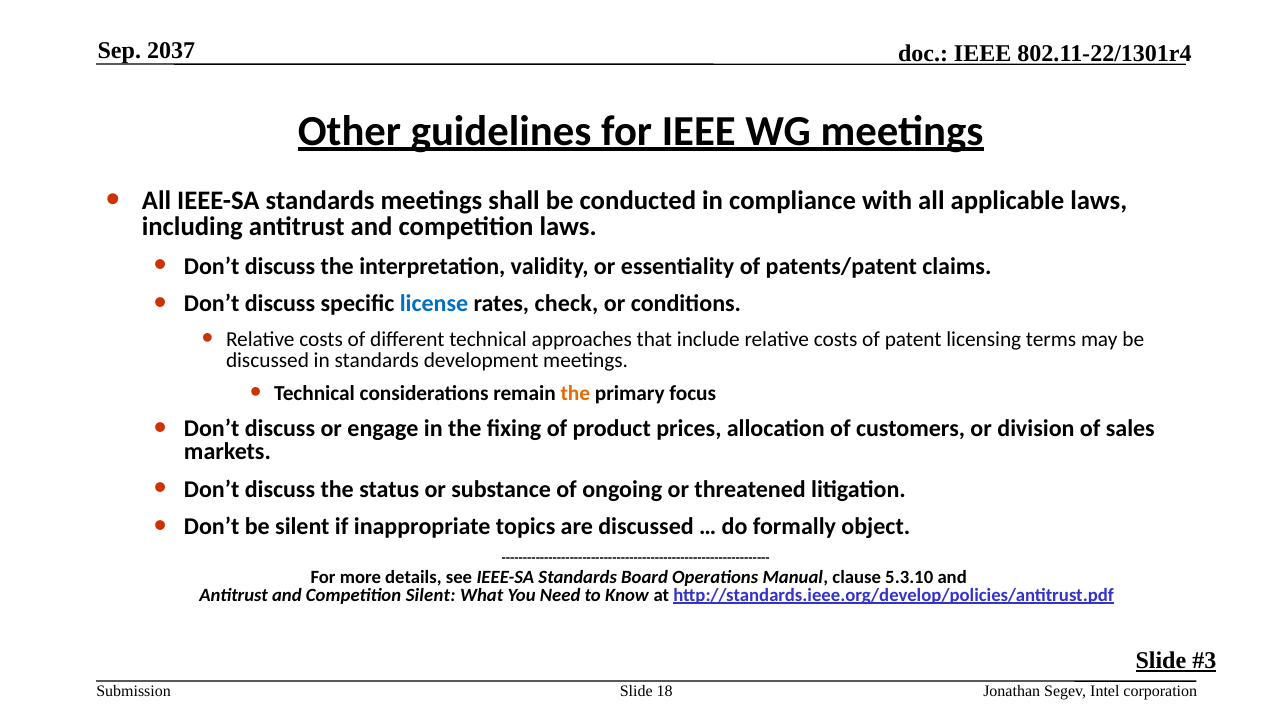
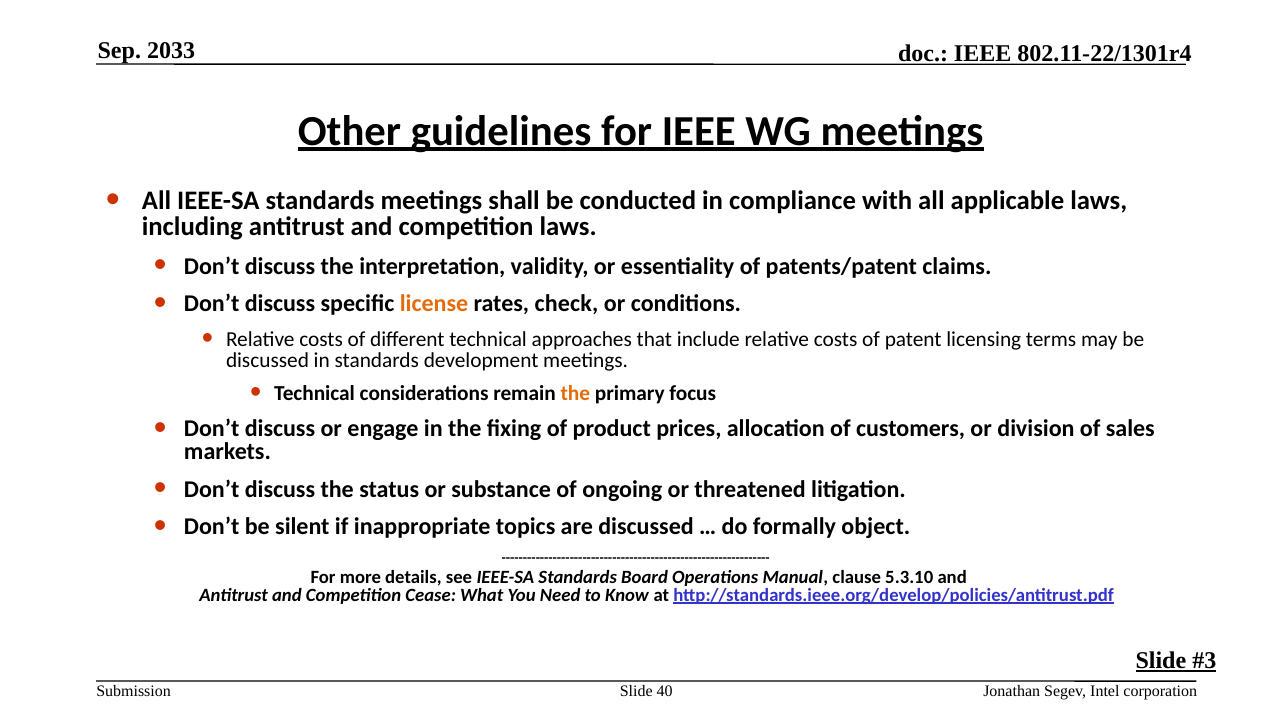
2037: 2037 -> 2033 (171, 51)
license colour: blue -> orange (434, 304)
Competition Silent: Silent -> Cease (431, 595)
18: 18 -> 40 (665, 692)
